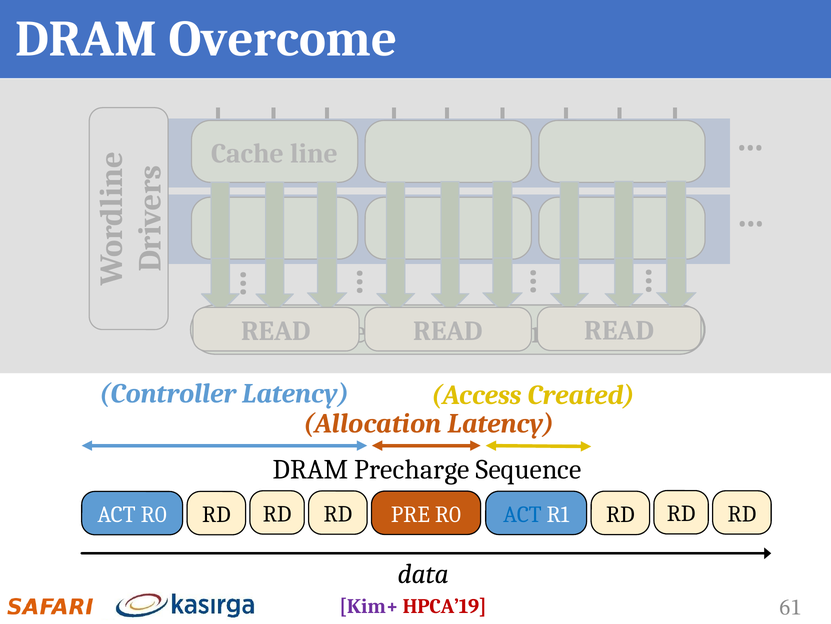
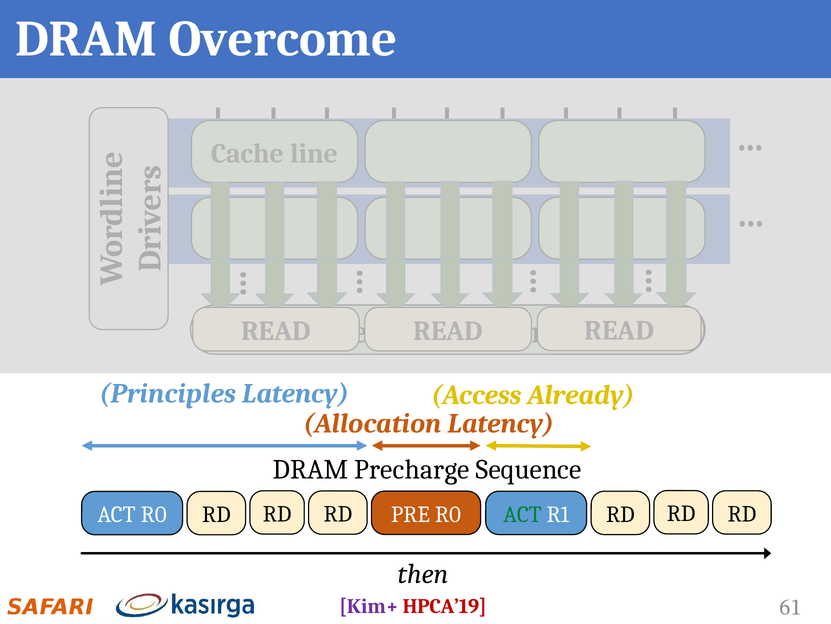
Controller: Controller -> Principles (168, 393)
Created: Created -> Already (581, 395)
ACT colour: blue -> green (522, 514)
data: data -> then (423, 574)
